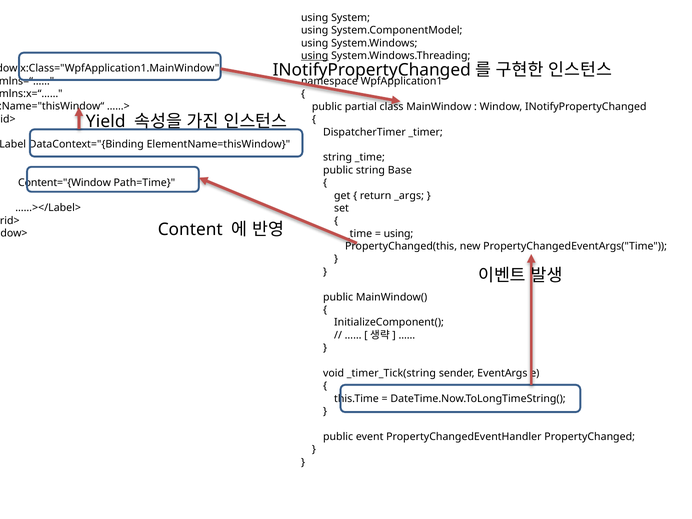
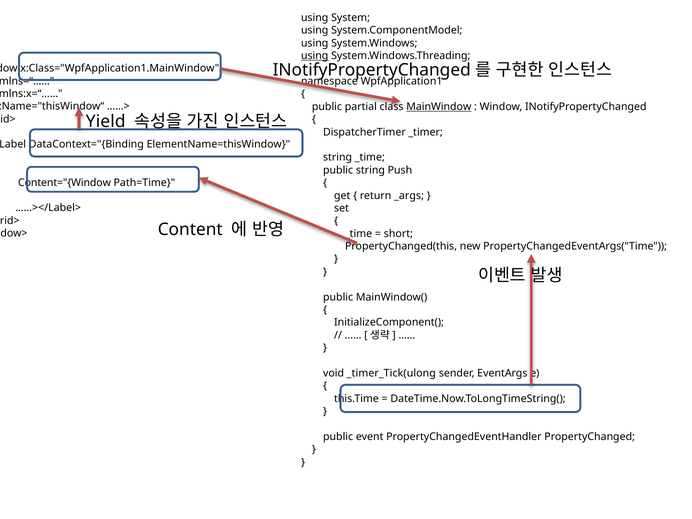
MainWindow underline: none -> present (439, 107)
Base: Base -> Push (400, 170)
using: using -> short (398, 234)
_timer_Tick(string: _timer_Tick(string -> _timer_Tick(ulong (391, 373)
